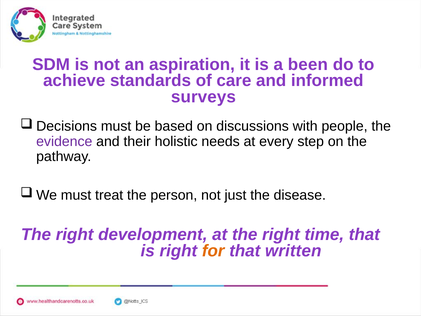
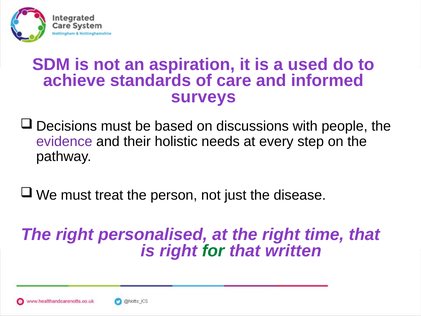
been: been -> used (308, 64)
development: development -> personalised (153, 235)
for colour: orange -> green (213, 251)
